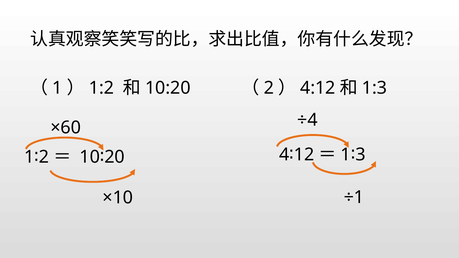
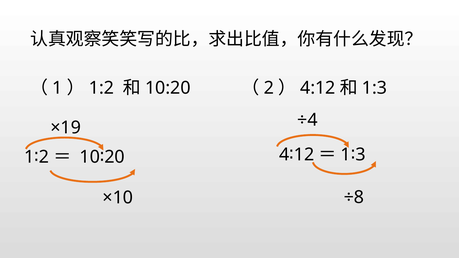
×60: ×60 -> ×19 (66, 128)
÷1: ÷1 -> ÷8 (354, 197)
